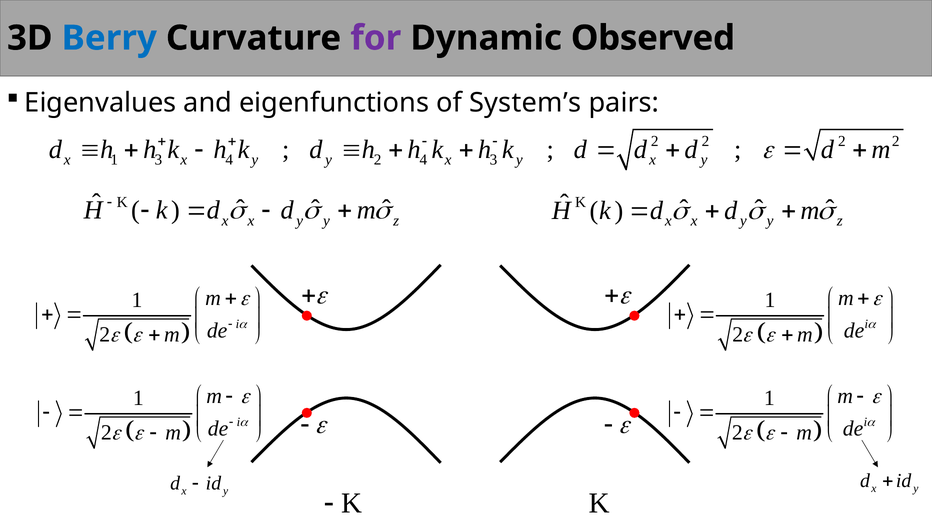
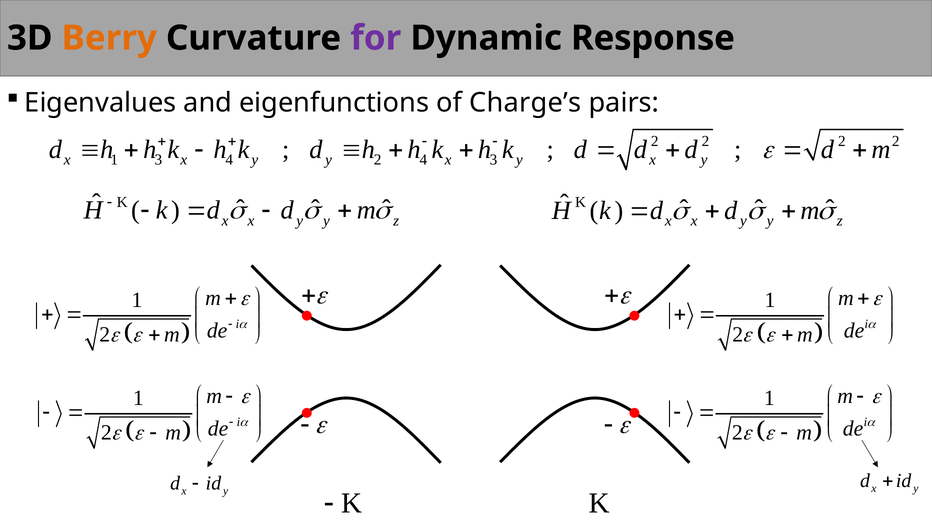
Berry colour: blue -> orange (109, 38)
Observed: Observed -> Response (653, 38)
System’s: System’s -> Charge’s (525, 103)
